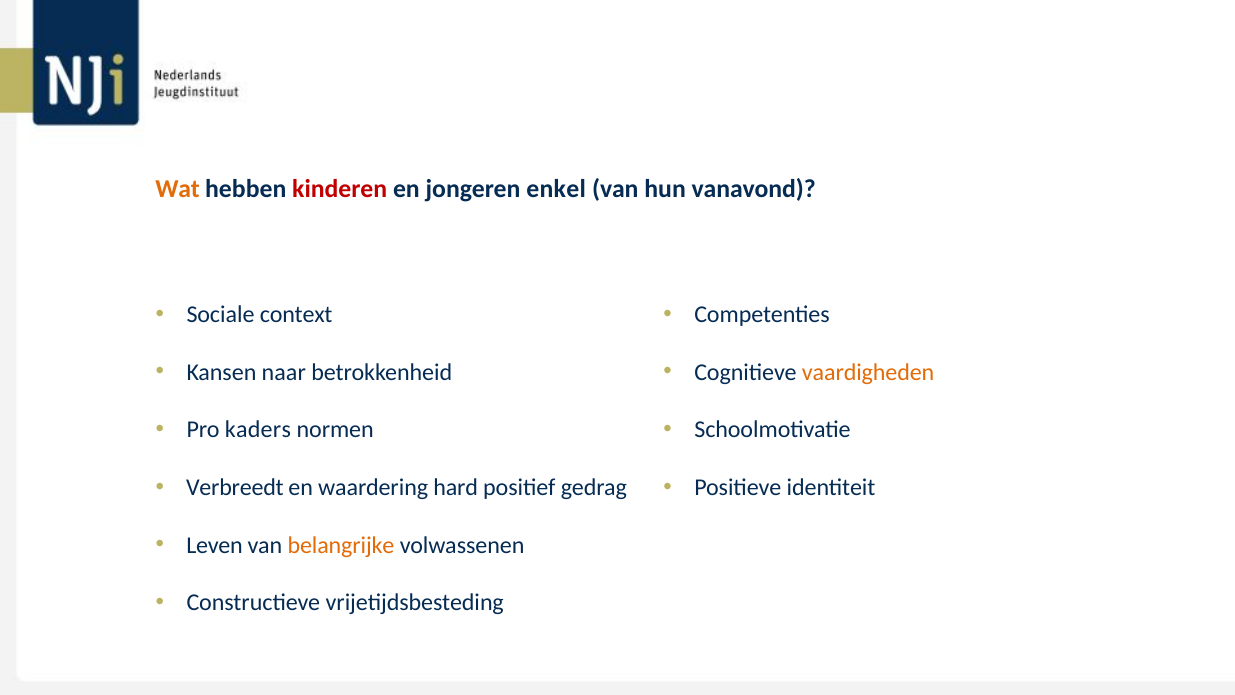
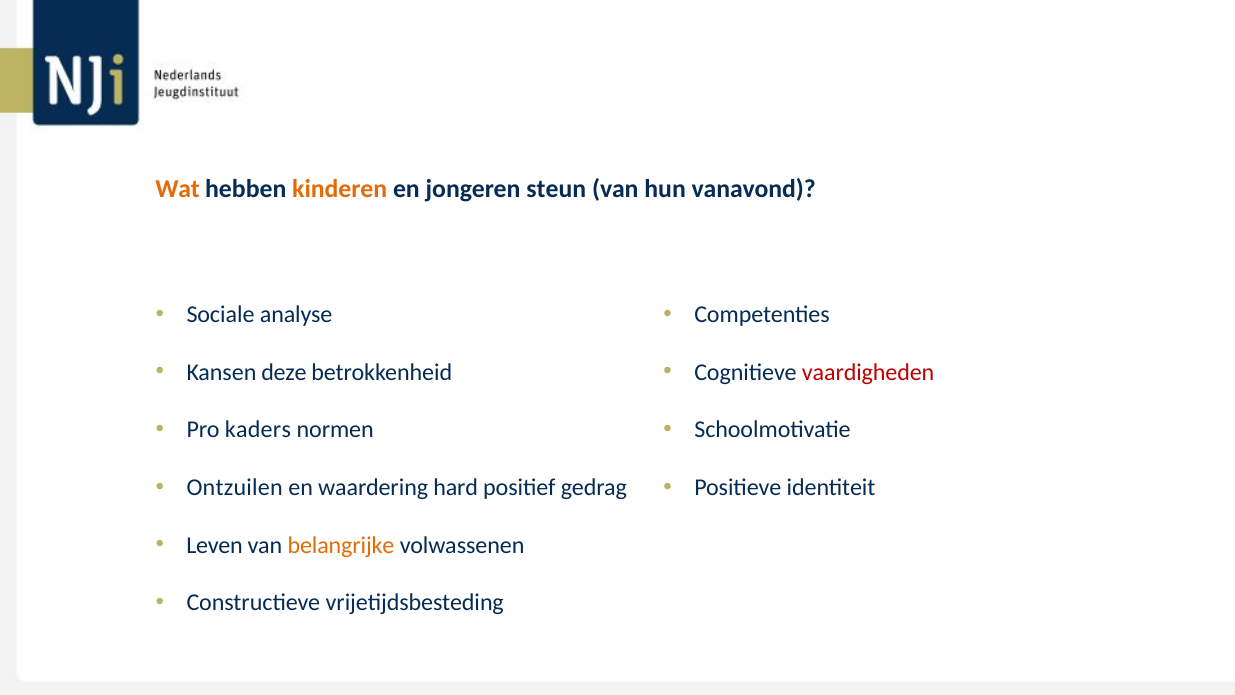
kinderen colour: red -> orange (340, 189)
enkel: enkel -> steun (556, 189)
context: context -> analyse (296, 315)
naar: naar -> deze (284, 372)
vaardigheden colour: orange -> red (868, 372)
Verbreedt: Verbreedt -> Ontzuilen (235, 487)
